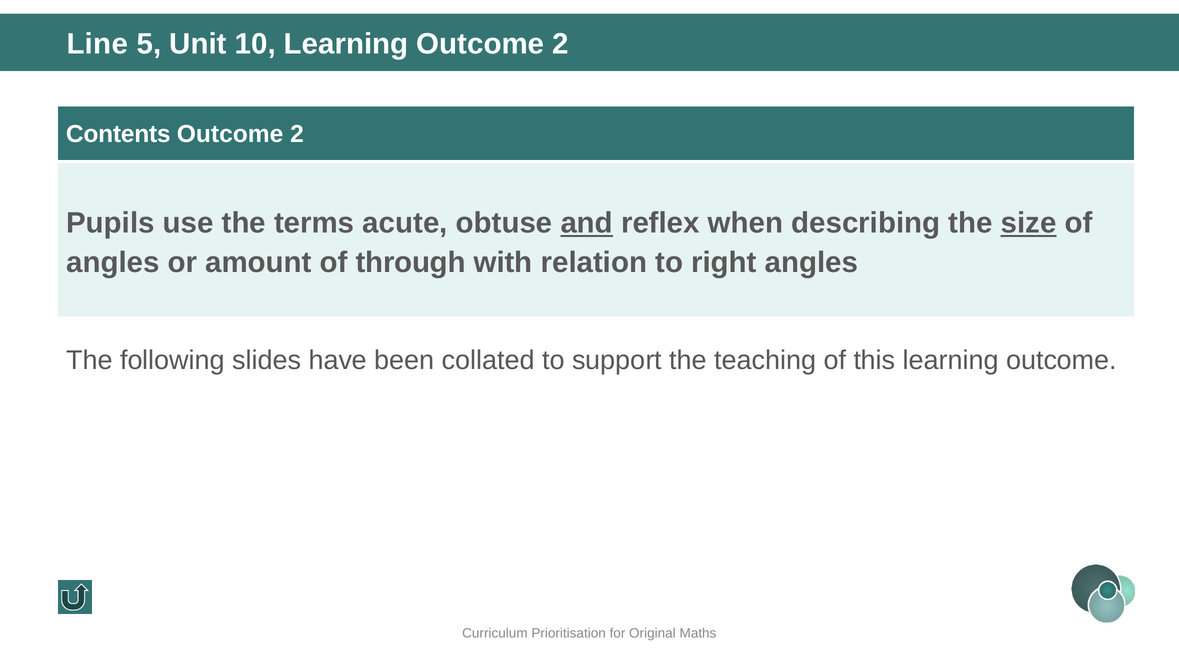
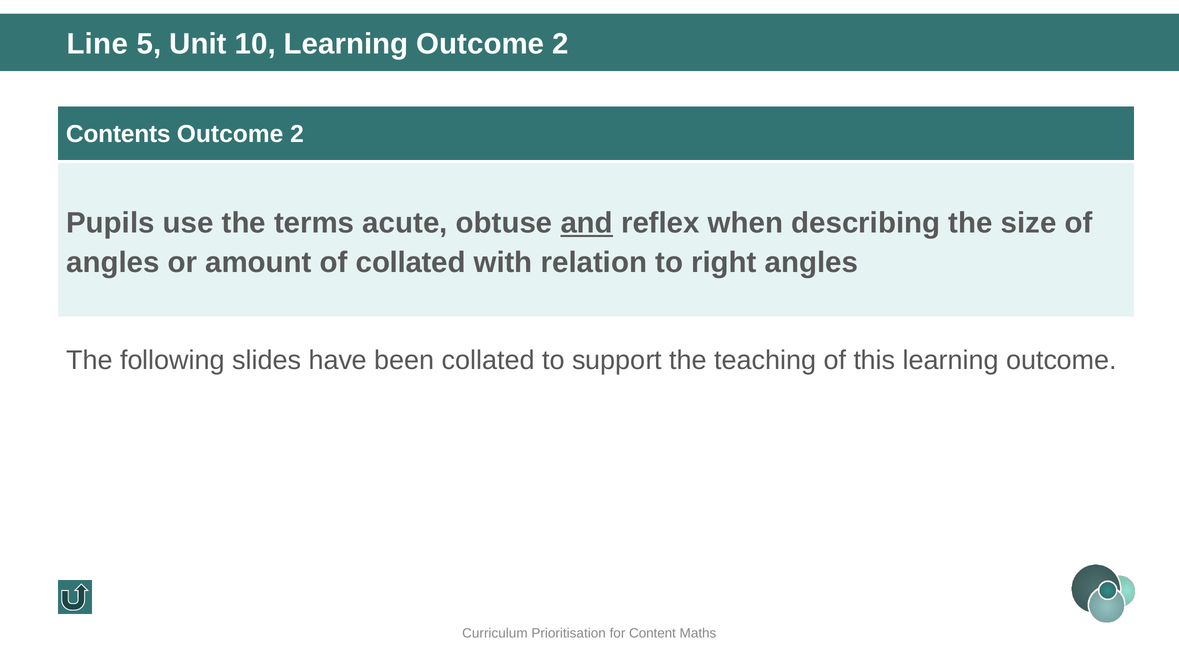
size underline: present -> none (1029, 223)
of through: through -> collated (411, 263)
Original: Original -> Content (652, 633)
